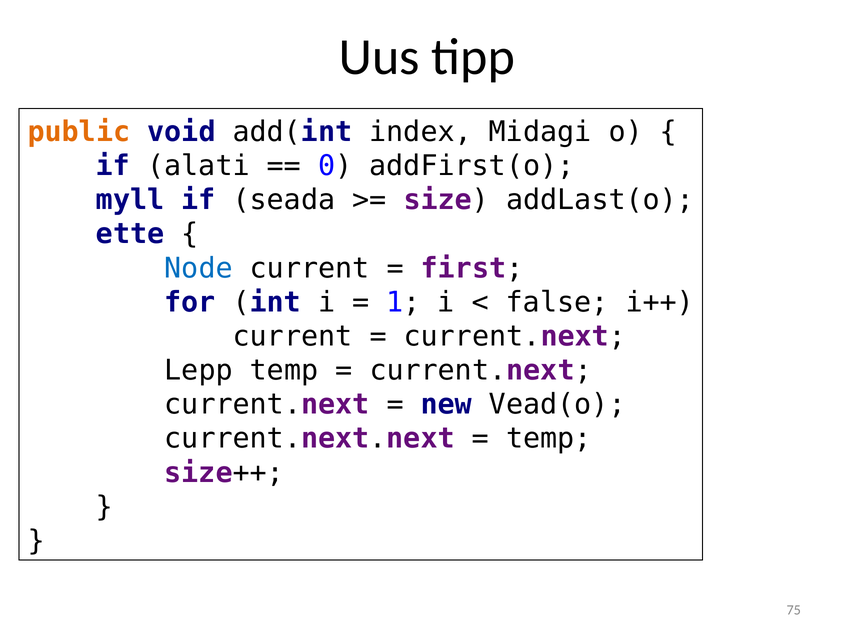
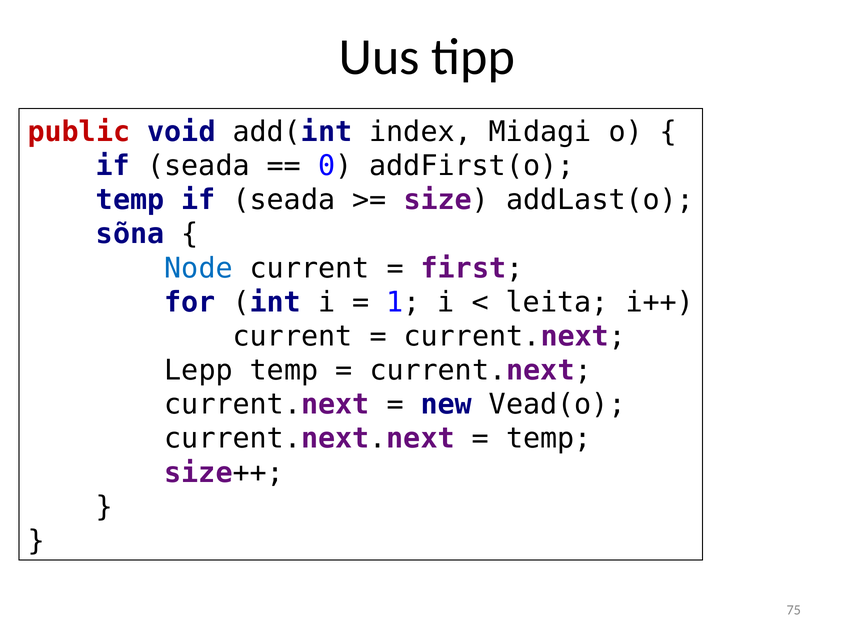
public colour: orange -> red (79, 132)
alati: alati -> seada (198, 166)
myll: myll -> temp (130, 200)
ette: ette -> sõna (130, 234)
false: false -> leita (557, 302)
